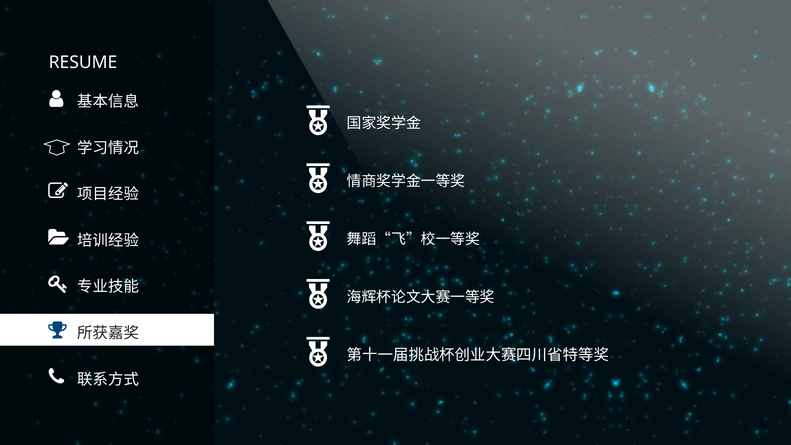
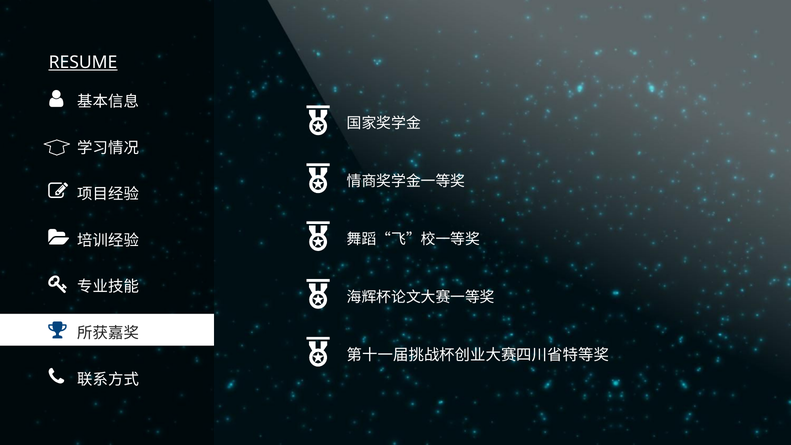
RESUME underline: none -> present (83, 62)
